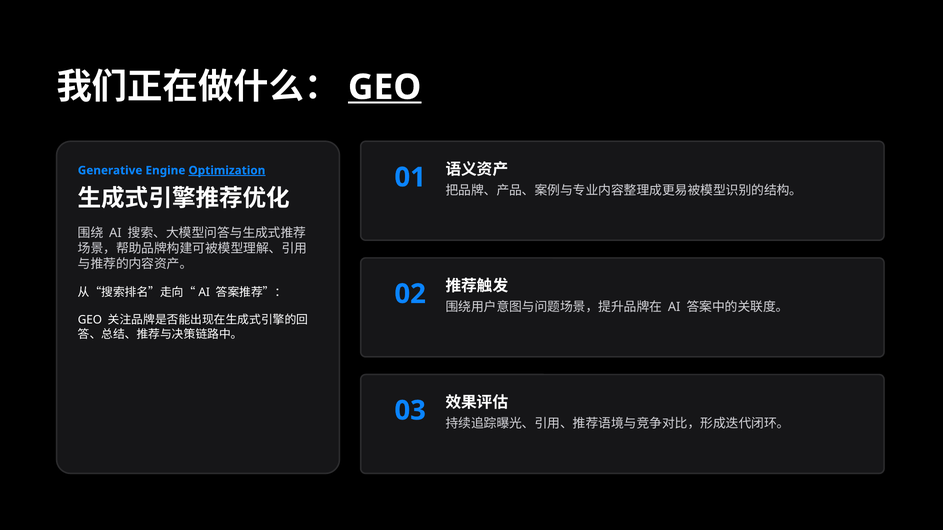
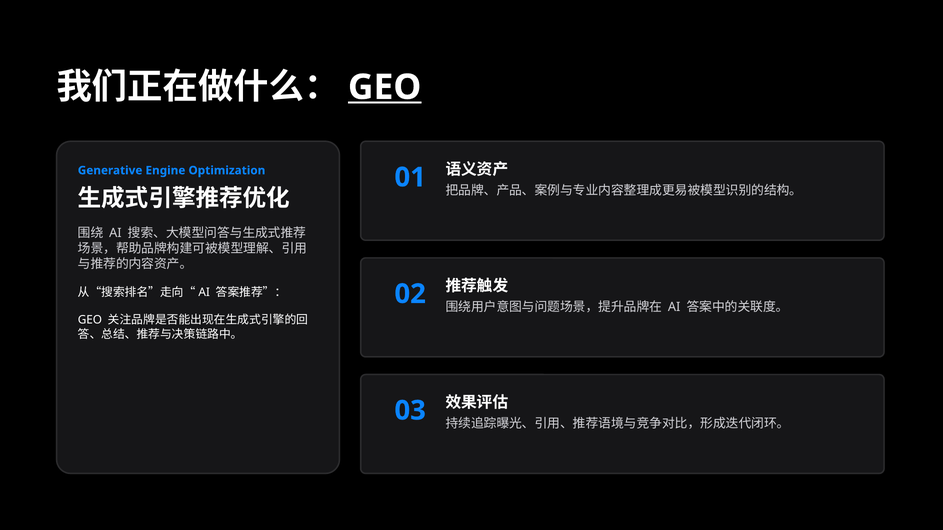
Optimization underline: present -> none (227, 171)
